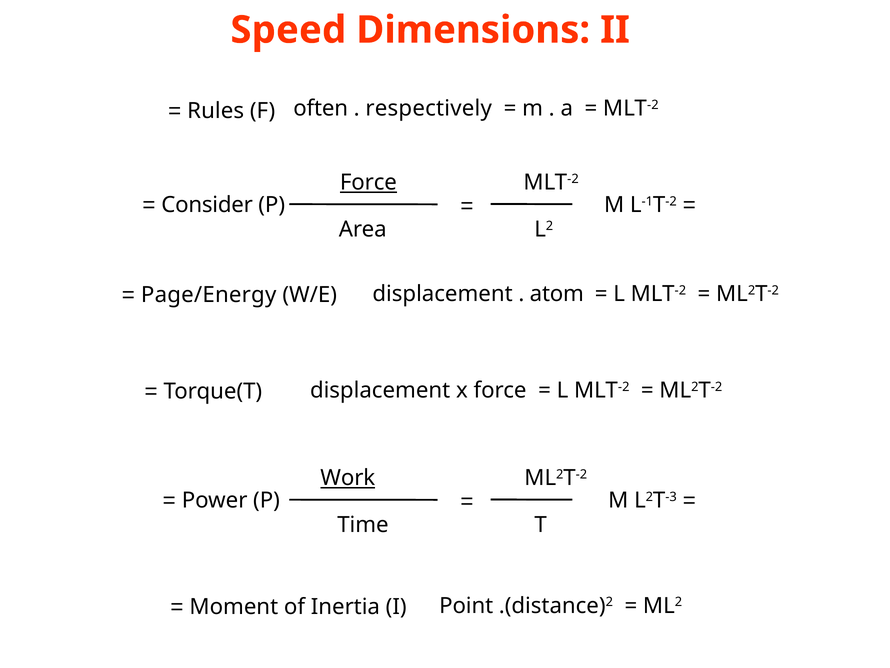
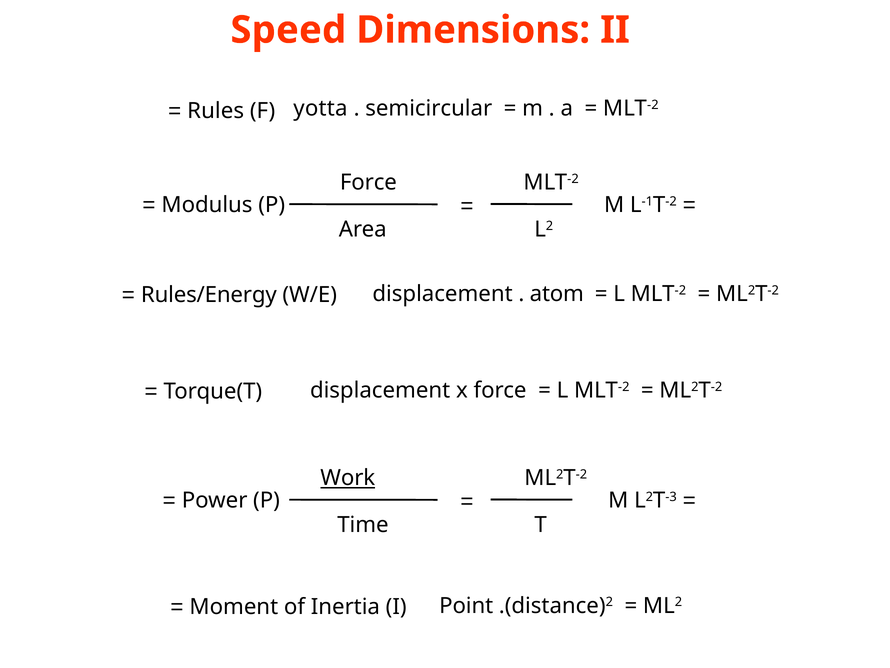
often: often -> yotta (320, 108)
respectively: respectively -> semicircular (429, 108)
Force underline: present -> none (368, 182)
Consider: Consider -> Modulus (207, 205)
Page/Energy: Page/Energy -> Rules/Energy (209, 295)
